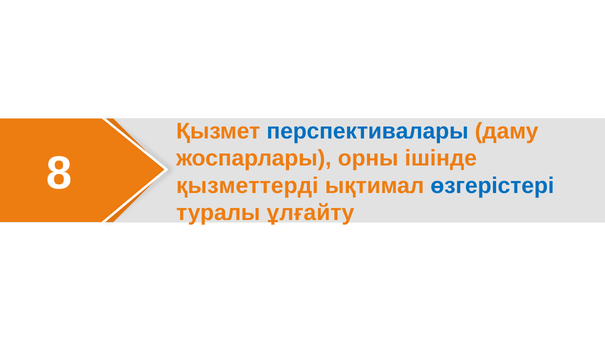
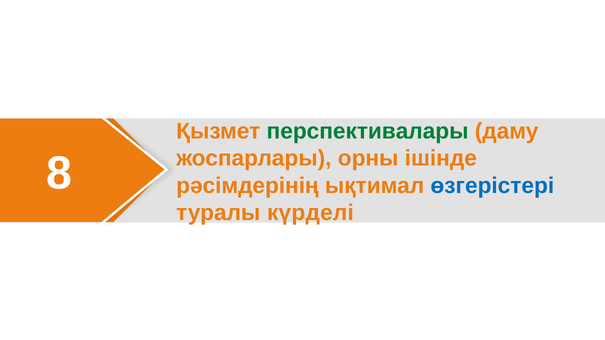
перспективалары colour: blue -> green (368, 131)
қызметтерді: қызметтерді -> рәсімдерінің (247, 186)
ұлғайту: ұлғайту -> күрделі (310, 213)
